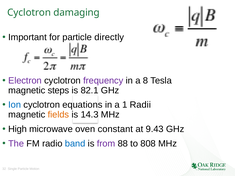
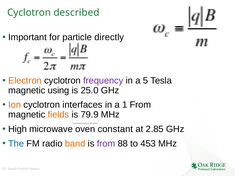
damaging: damaging -> described (76, 13)
Electron colour: purple -> orange (25, 81)
8: 8 -> 5 (146, 81)
steps: steps -> using (58, 91)
82.1: 82.1 -> 25.0 (90, 91)
Ion colour: blue -> orange (15, 105)
equations: equations -> interfaces (82, 105)
1 Radii: Radii -> From (140, 105)
14.3: 14.3 -> 79.9 (90, 115)
9.43: 9.43 -> 2.85 (155, 129)
The colour: purple -> blue (16, 144)
band colour: blue -> orange (75, 144)
808: 808 -> 453 (148, 144)
